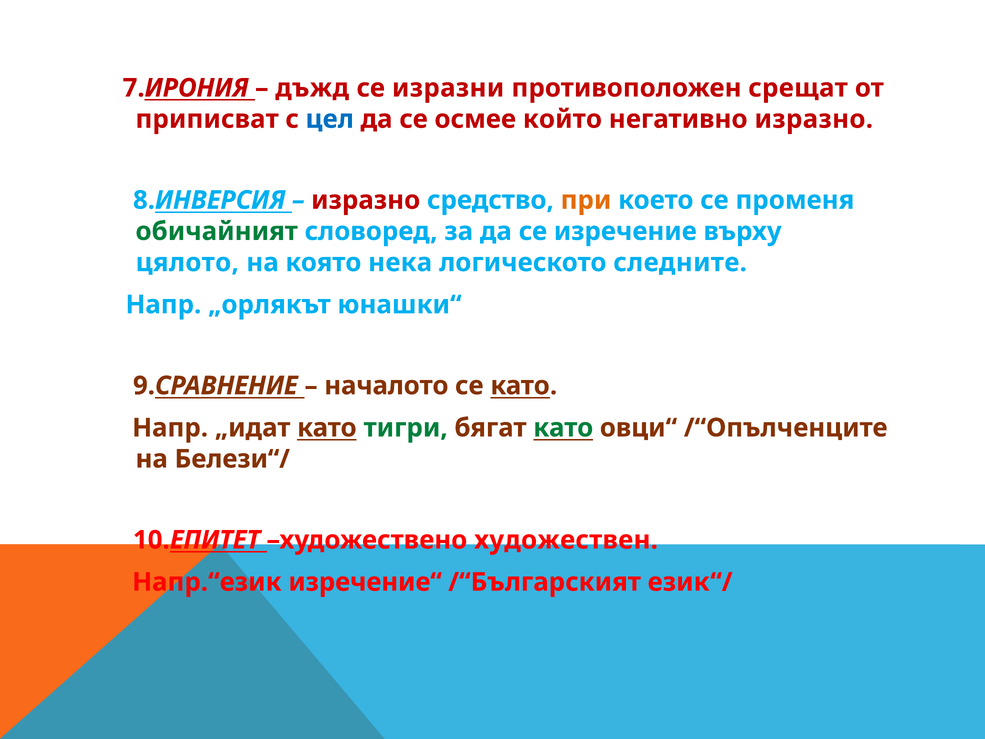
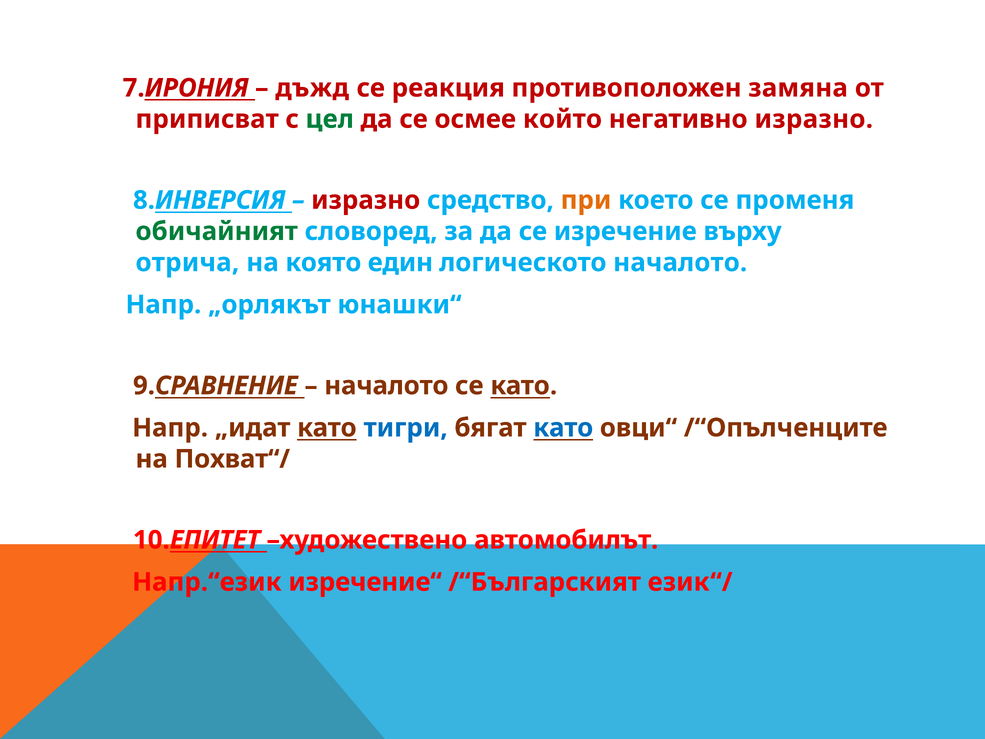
изразни: изразни -> реакция (448, 88)
срещат: срещат -> замяна (798, 88)
цел colour: blue -> green (330, 119)
цялото: цялото -> отрича (187, 262)
нека: нека -> един (400, 262)
логическото следните: следните -> началото (680, 262)
тигри colour: green -> blue (406, 428)
като colour: green -> blue (563, 428)
Белези“/: Белези“/ -> Похват“/ (232, 459)
художествен: художествен -> автомобилът (566, 540)
